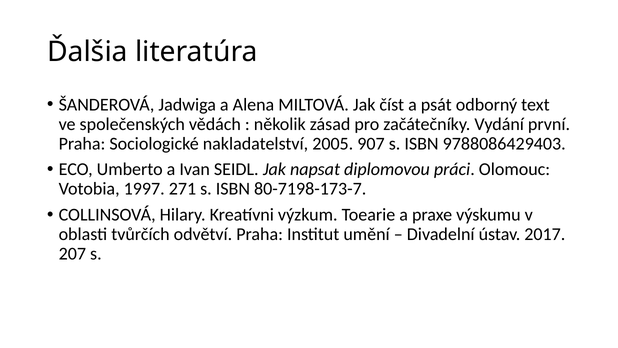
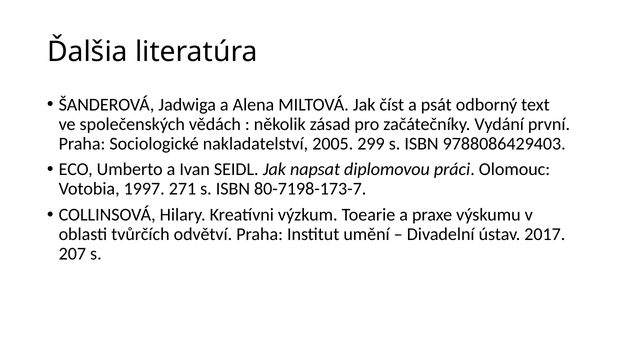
907: 907 -> 299 (371, 143)
